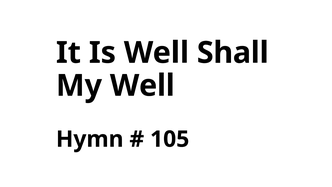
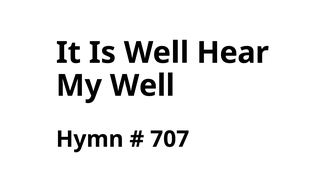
Shall: Shall -> Hear (233, 53)
105: 105 -> 707 (170, 139)
